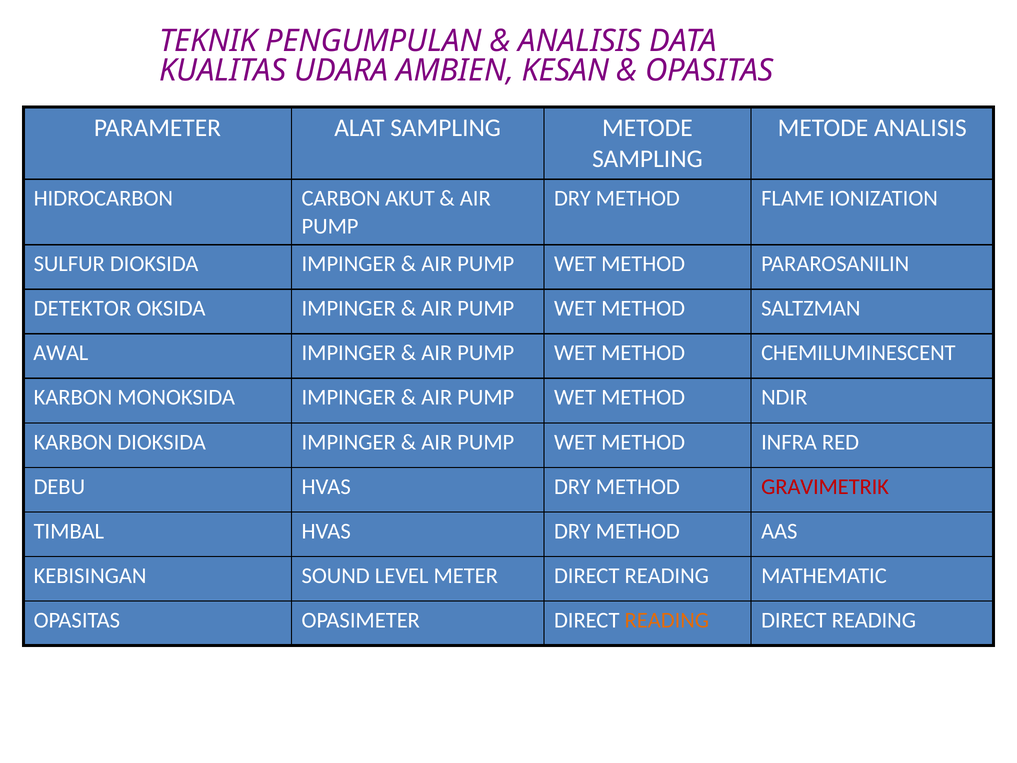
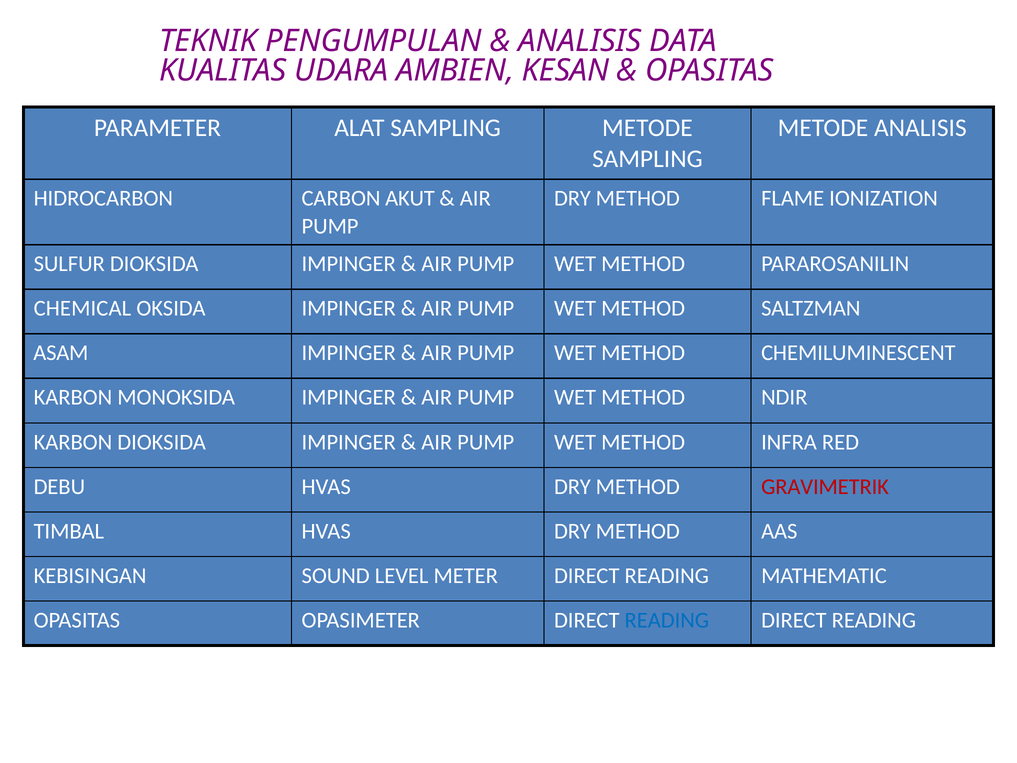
DETEKTOR: DETEKTOR -> CHEMICAL (82, 308)
AWAL: AWAL -> ASAM (61, 353)
READING colour: orange -> blue (667, 620)
